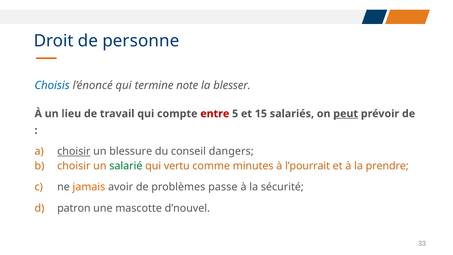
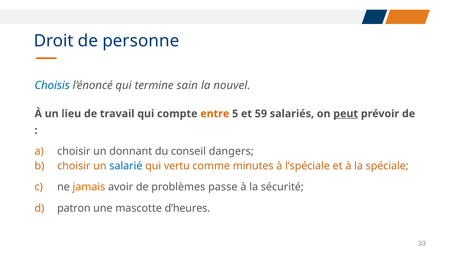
note: note -> sain (187, 86)
blesser: blesser -> nouvel (232, 86)
entre colour: red -> orange (215, 114)
15: 15 -> 59 (261, 114)
choisir underline: present -> none (74, 151)
blessure: blessure -> donnant (131, 151)
salarié colour: green -> blue (126, 166)
l’pourrait: l’pourrait -> l’spéciale (307, 166)
prendre: prendre -> spéciale (387, 166)
d’nouvel: d’nouvel -> d’heures (187, 208)
